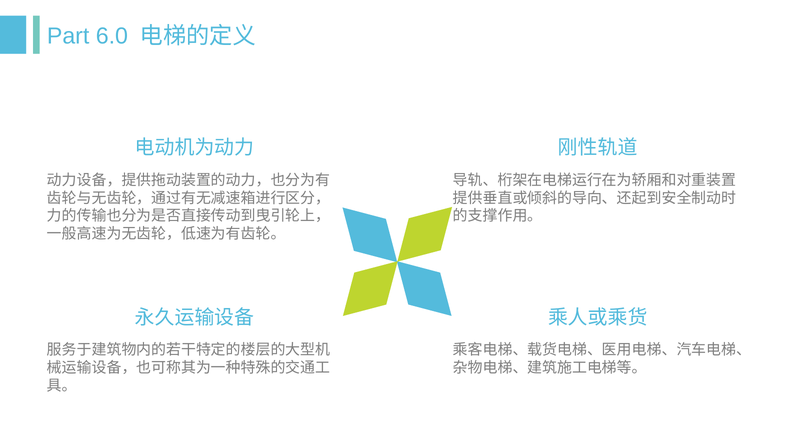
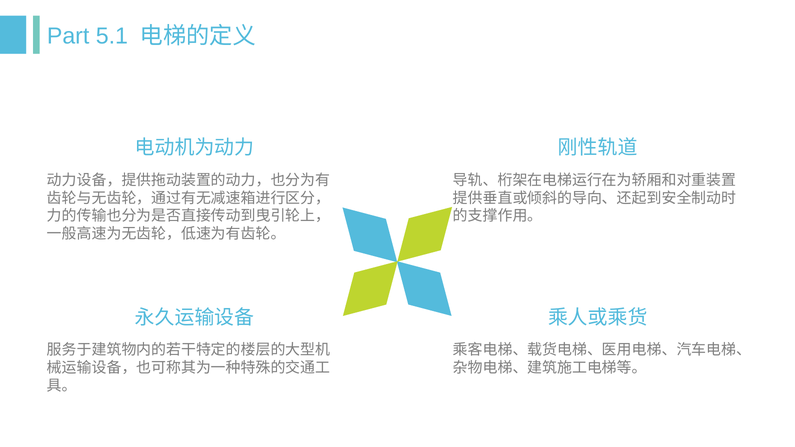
6.0: 6.0 -> 5.1 (112, 36)
